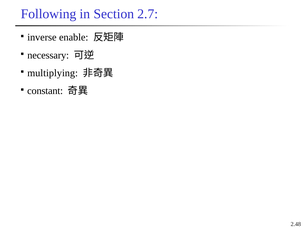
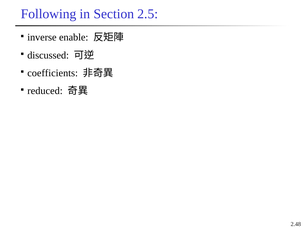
2.7: 2.7 -> 2.5 (148, 14)
necessary: necessary -> discussed (48, 55)
multiplying: multiplying -> coefficients (53, 73)
constant: constant -> reduced (45, 91)
